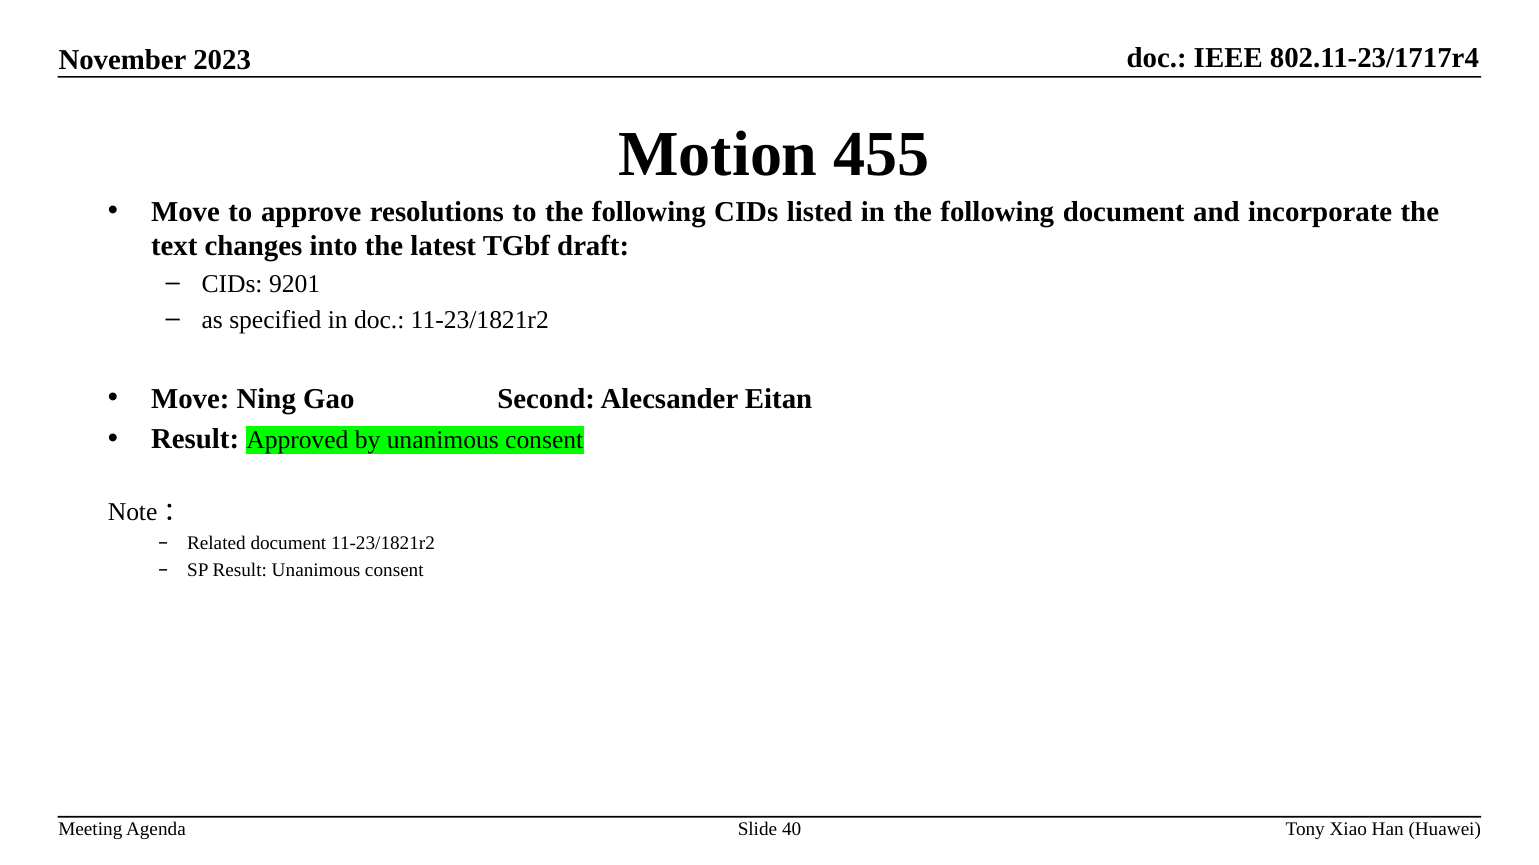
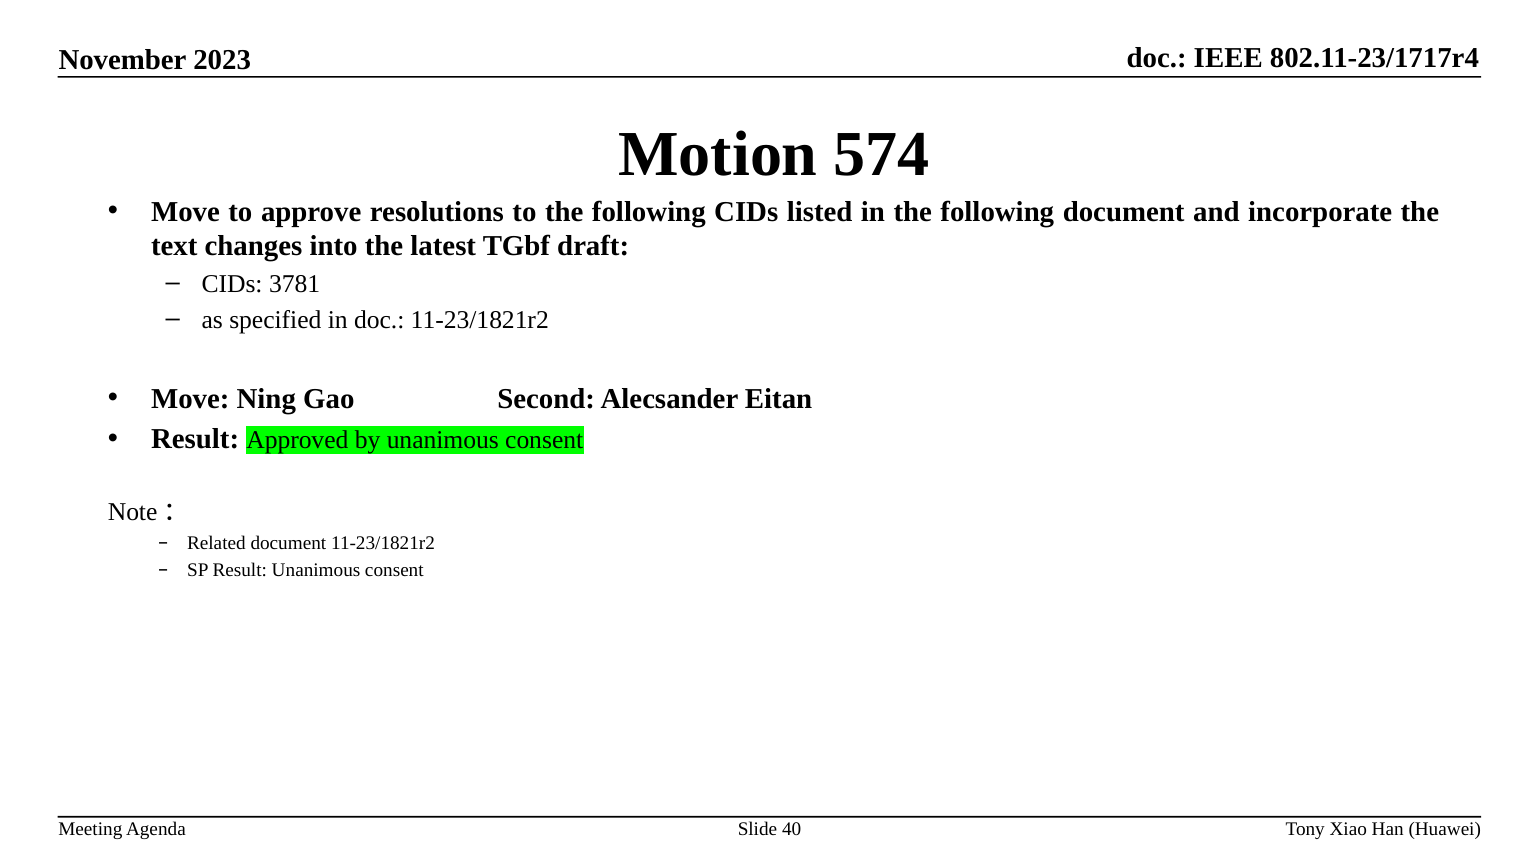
455: 455 -> 574 (882, 155)
9201: 9201 -> 3781 (295, 284)
